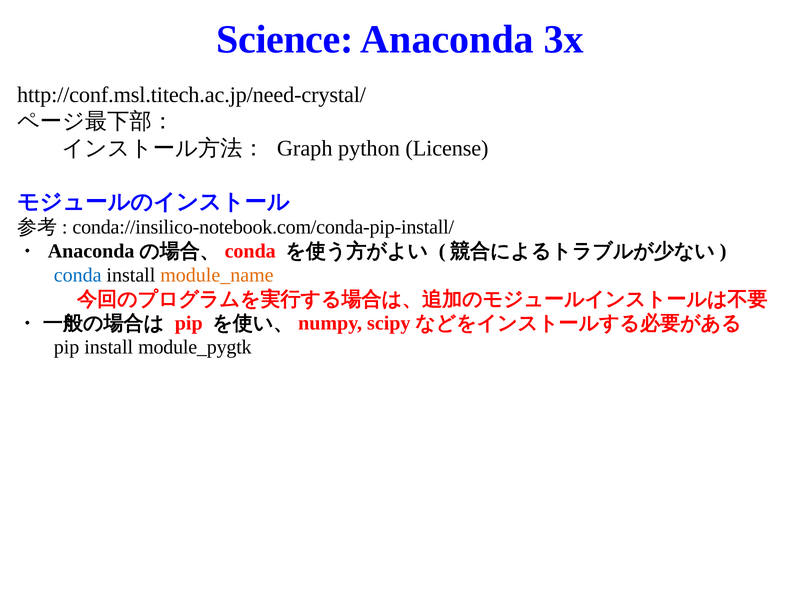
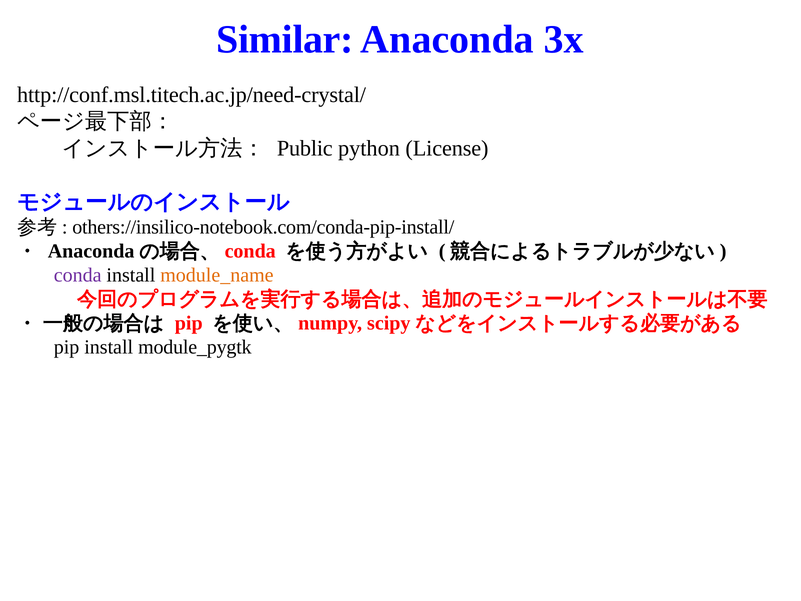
Science: Science -> Similar (285, 39)
Graph: Graph -> Public (305, 148)
conda://insilico-notebook.com/conda-pip-install/: conda://insilico-notebook.com/conda-pip-install/ -> others://insilico-notebook.com/conda-pip-install/ (263, 227)
conda colour: blue -> purple (78, 275)
